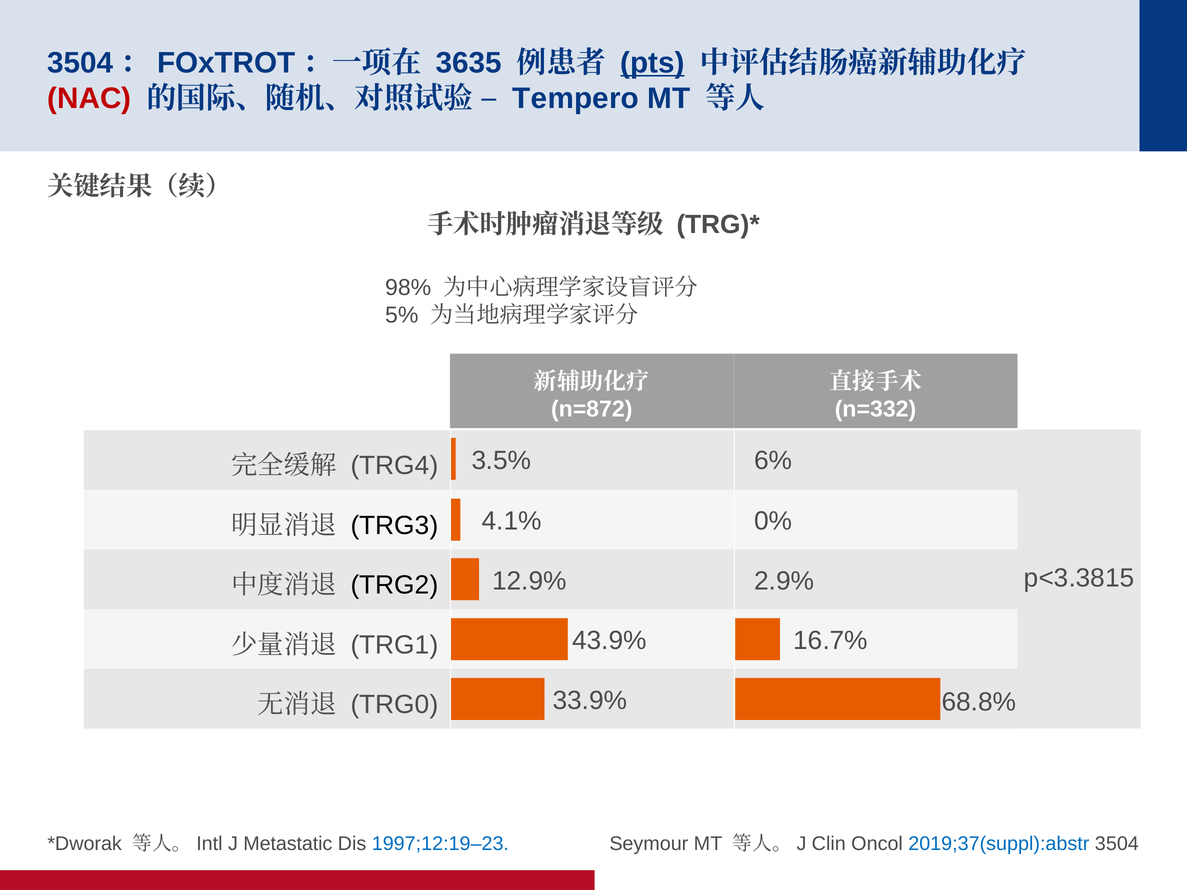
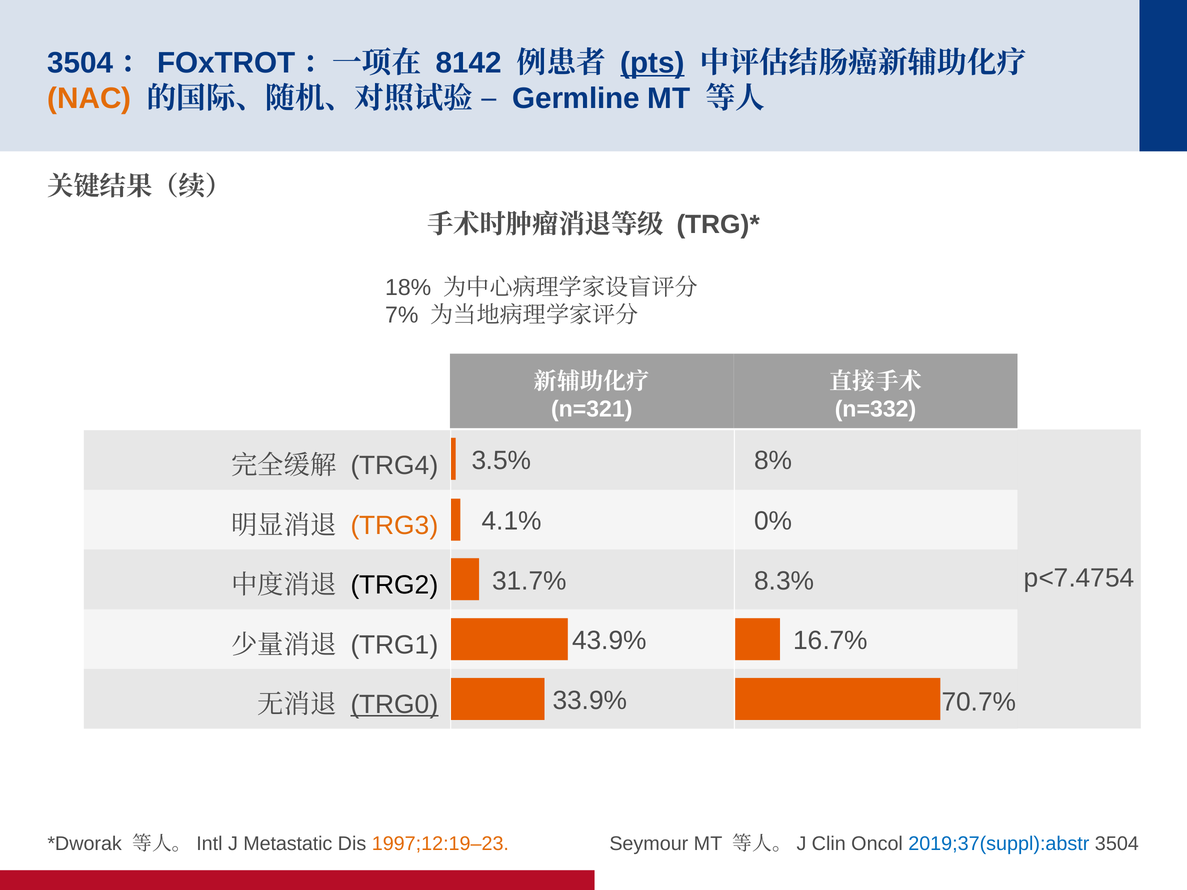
3635: 3635 -> 8142 (469, 63)
NAC colour: red -> orange (89, 99)
Tempero: Tempero -> Germline (576, 99)
98%: 98% -> 18% (408, 288)
5%: 5% -> 7% (402, 315)
n=872: n=872 -> n=321 (592, 409)
6%: 6% -> 8% (773, 460)
TRG3 colour: black -> orange (395, 526)
p<3.3815: p<3.3815 -> p<7.4754 (1079, 578)
12.9%: 12.9% -> 31.7% (529, 581)
2.9%: 2.9% -> 8.3% (784, 581)
68.8%: 68.8% -> 70.7% (979, 702)
TRG0 underline: none -> present (395, 705)
1997;12:19–23 colour: blue -> orange (440, 844)
